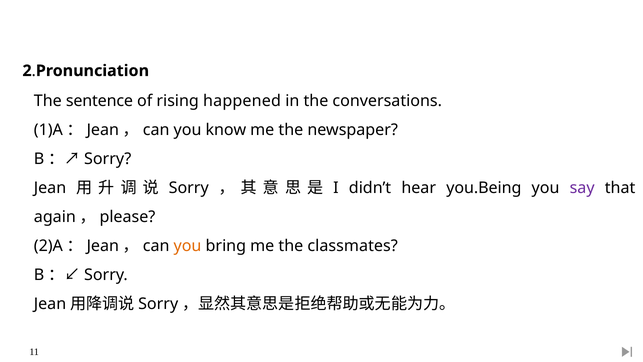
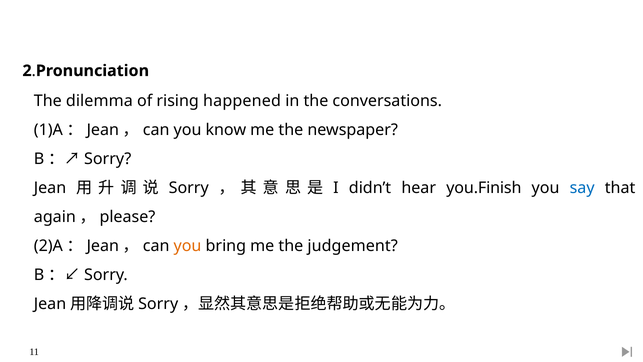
sentence: sentence -> dilemma (99, 101)
you.Being: you.Being -> you.Finish (484, 188)
say colour: purple -> blue (582, 188)
classmates: classmates -> judgement (353, 246)
